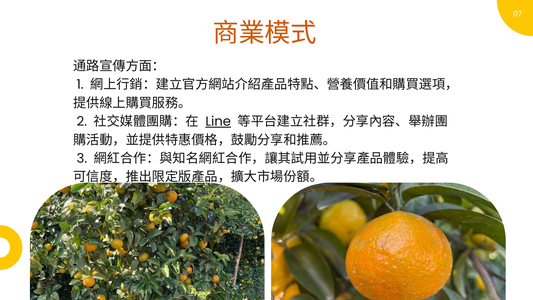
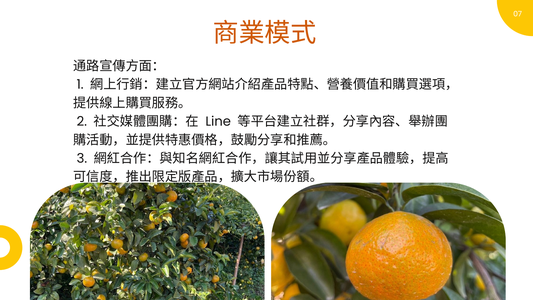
Line underline: present -> none (218, 121)
